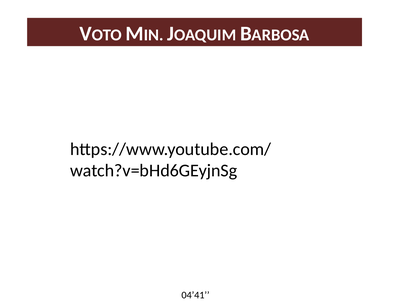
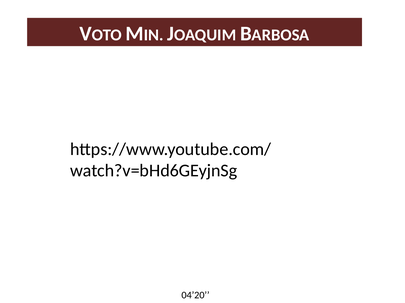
04’41: 04’41 -> 04’20 (195, 296)
